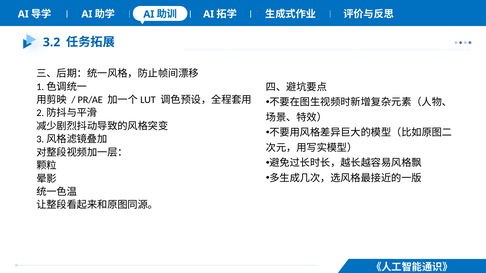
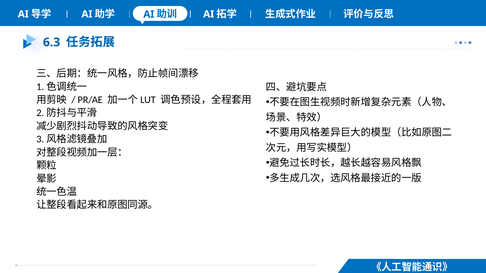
3.2: 3.2 -> 6.3 (52, 42)
